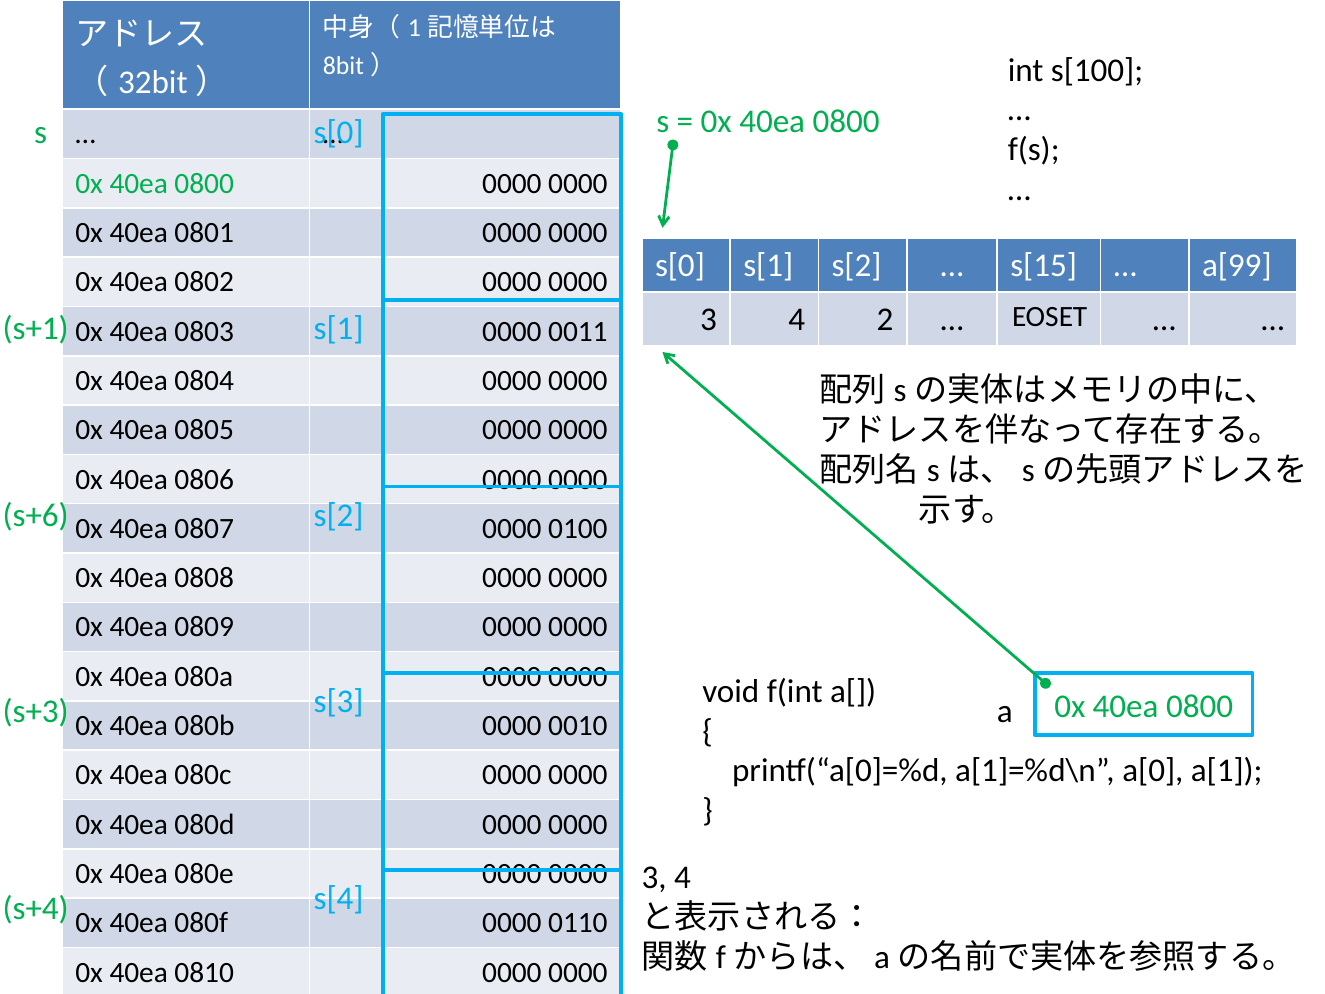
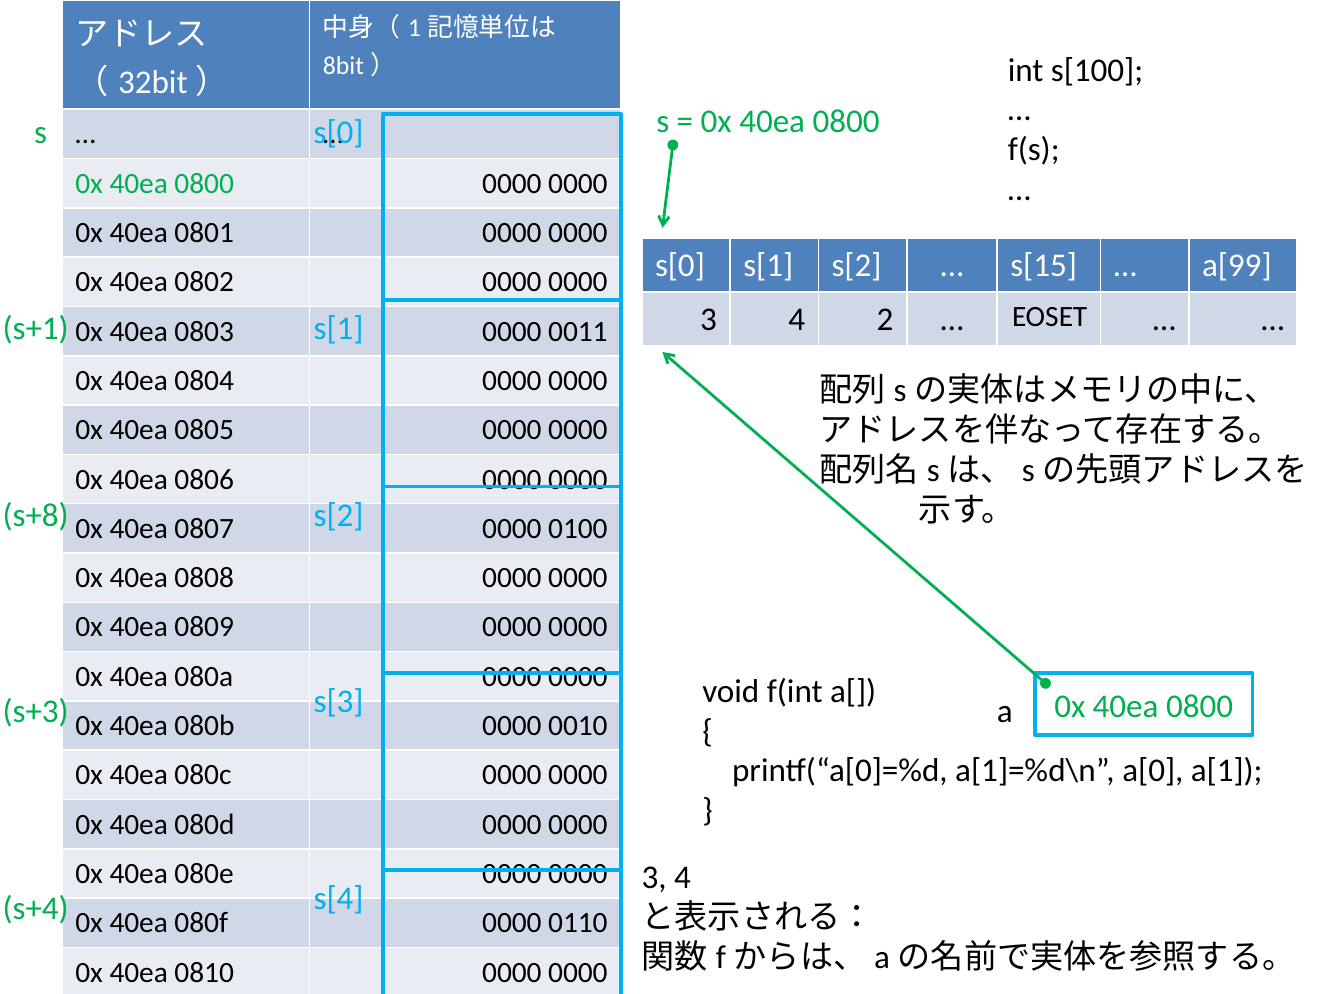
s+6: s+6 -> s+8 (36, 515)
